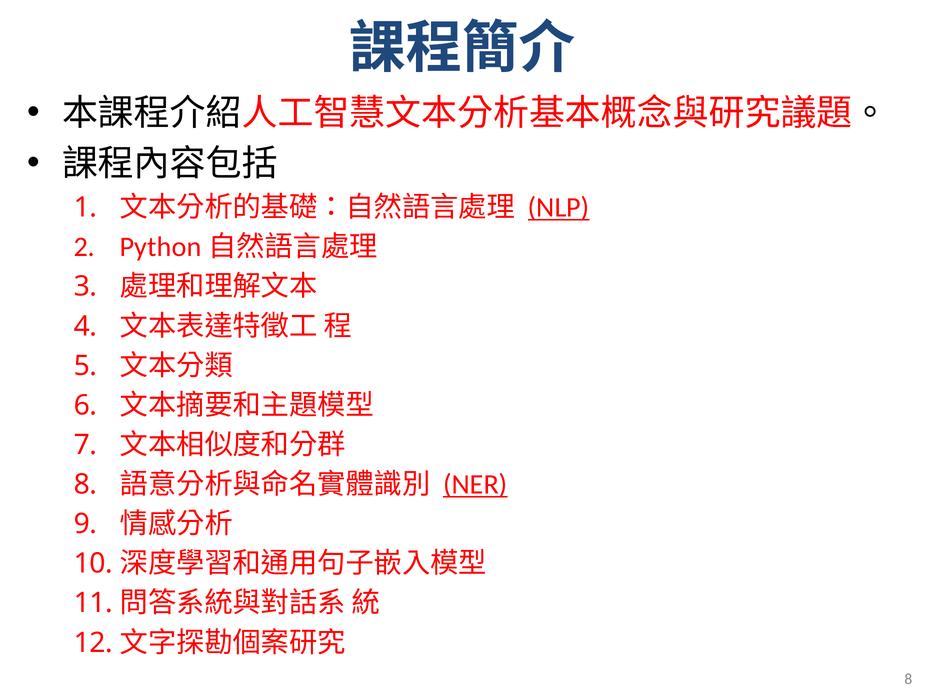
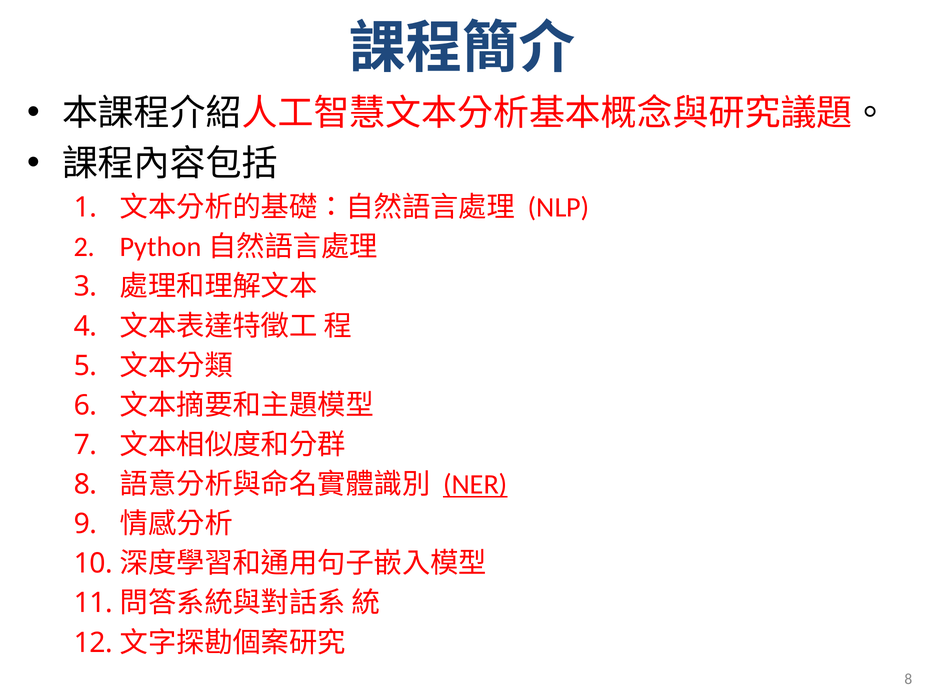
NLP underline: present -> none (559, 207)
